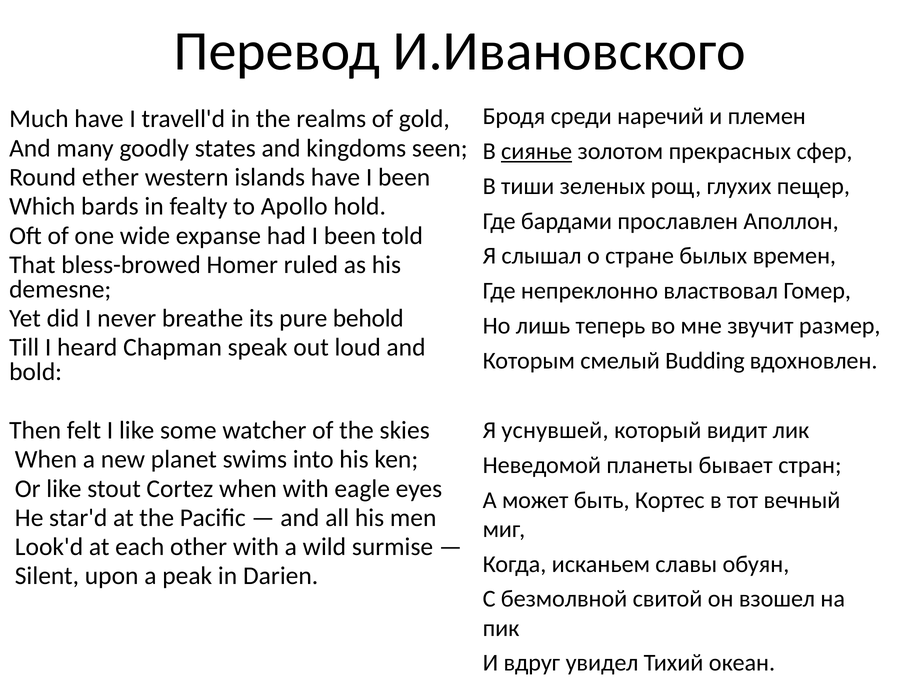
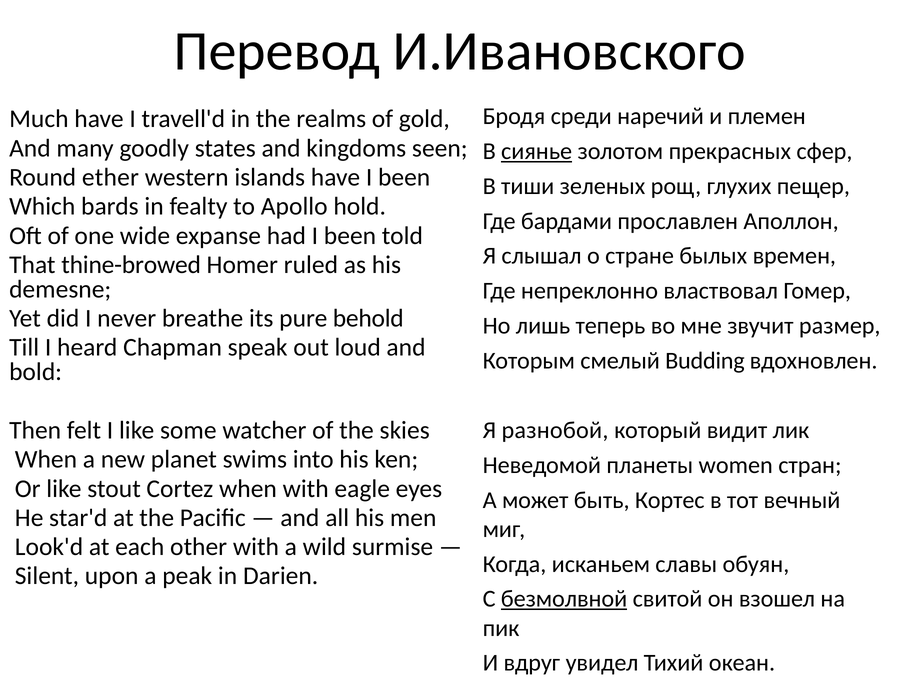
bless-browed: bless-browed -> thine-browed (131, 265)
уснувшей: уснувшей -> разнобой (555, 431)
бывает: бывает -> women (736, 466)
безмолвной underline: none -> present (564, 599)
